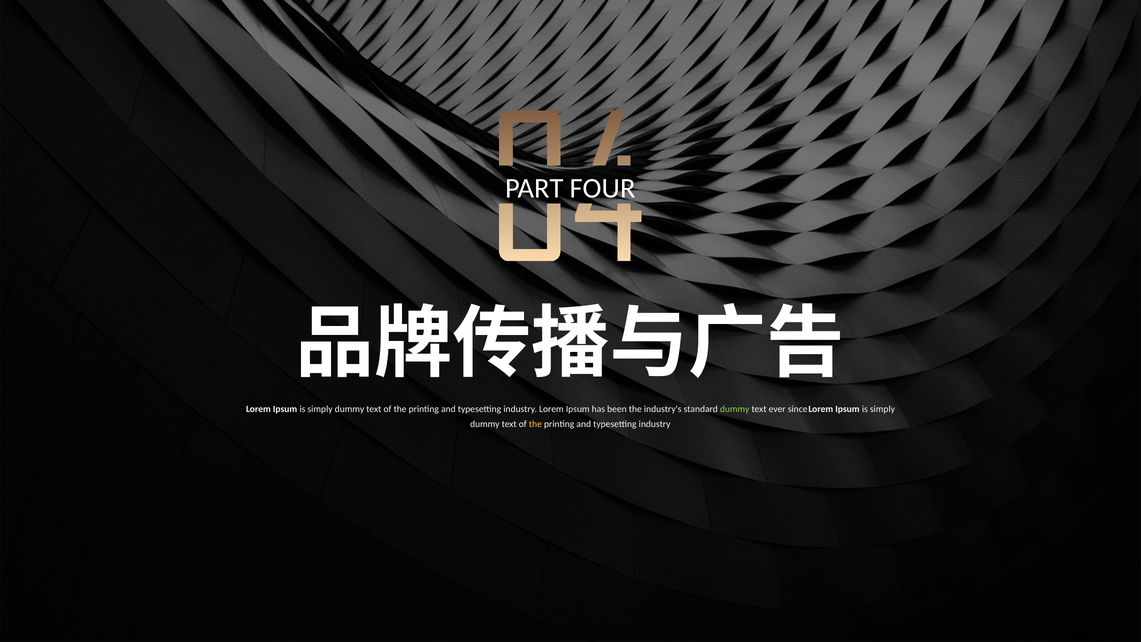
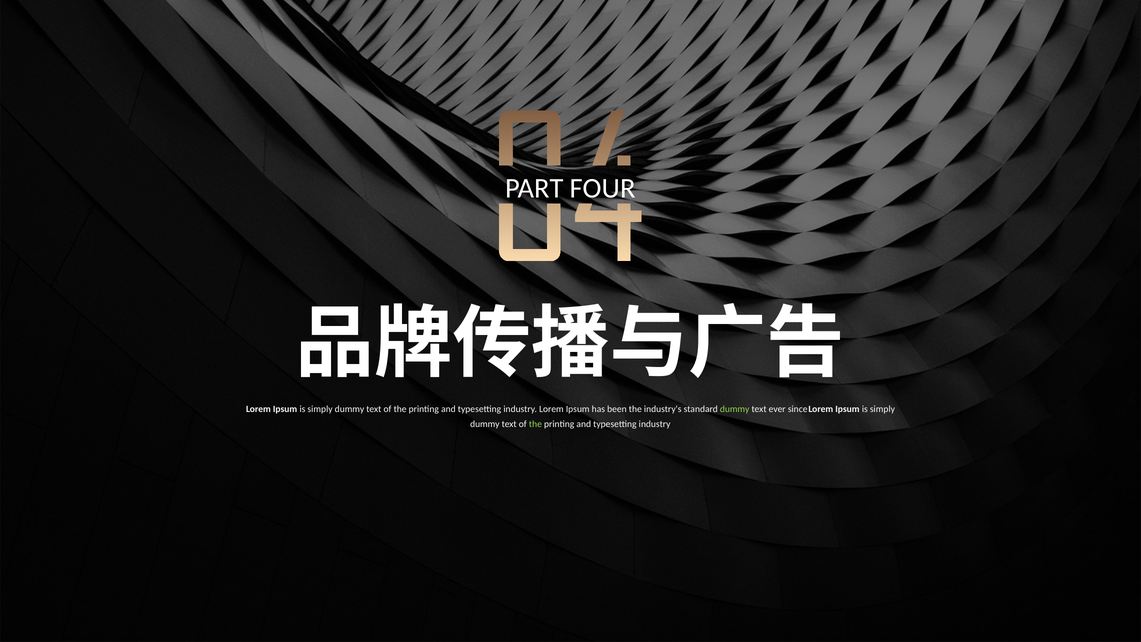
the colour: yellow -> light green (535, 424)
